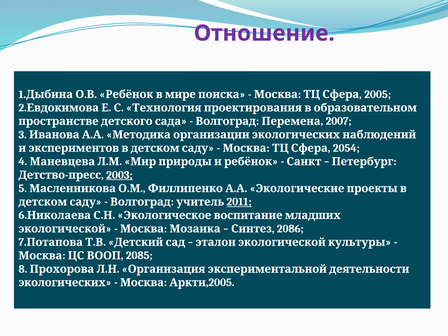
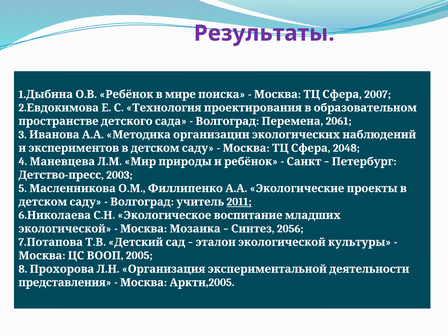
Отношение: Отношение -> Результаты (264, 33)
2005: 2005 -> 2007 (378, 94)
2007: 2007 -> 2061 (339, 121)
2054: 2054 -> 2048 (346, 148)
2003 underline: present -> none (119, 175)
2086: 2086 -> 2056 (290, 229)
2085: 2085 -> 2005 (139, 256)
экологических: экологических -> представления (62, 282)
